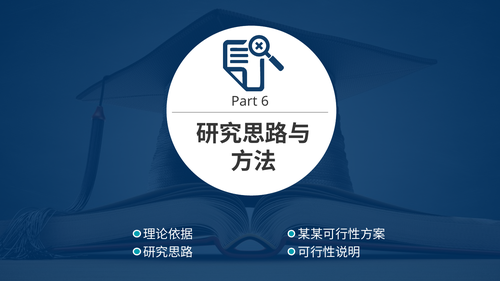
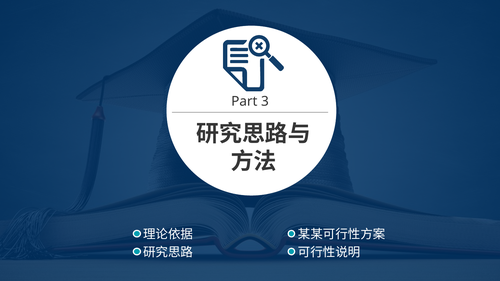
6: 6 -> 3 (265, 102)
